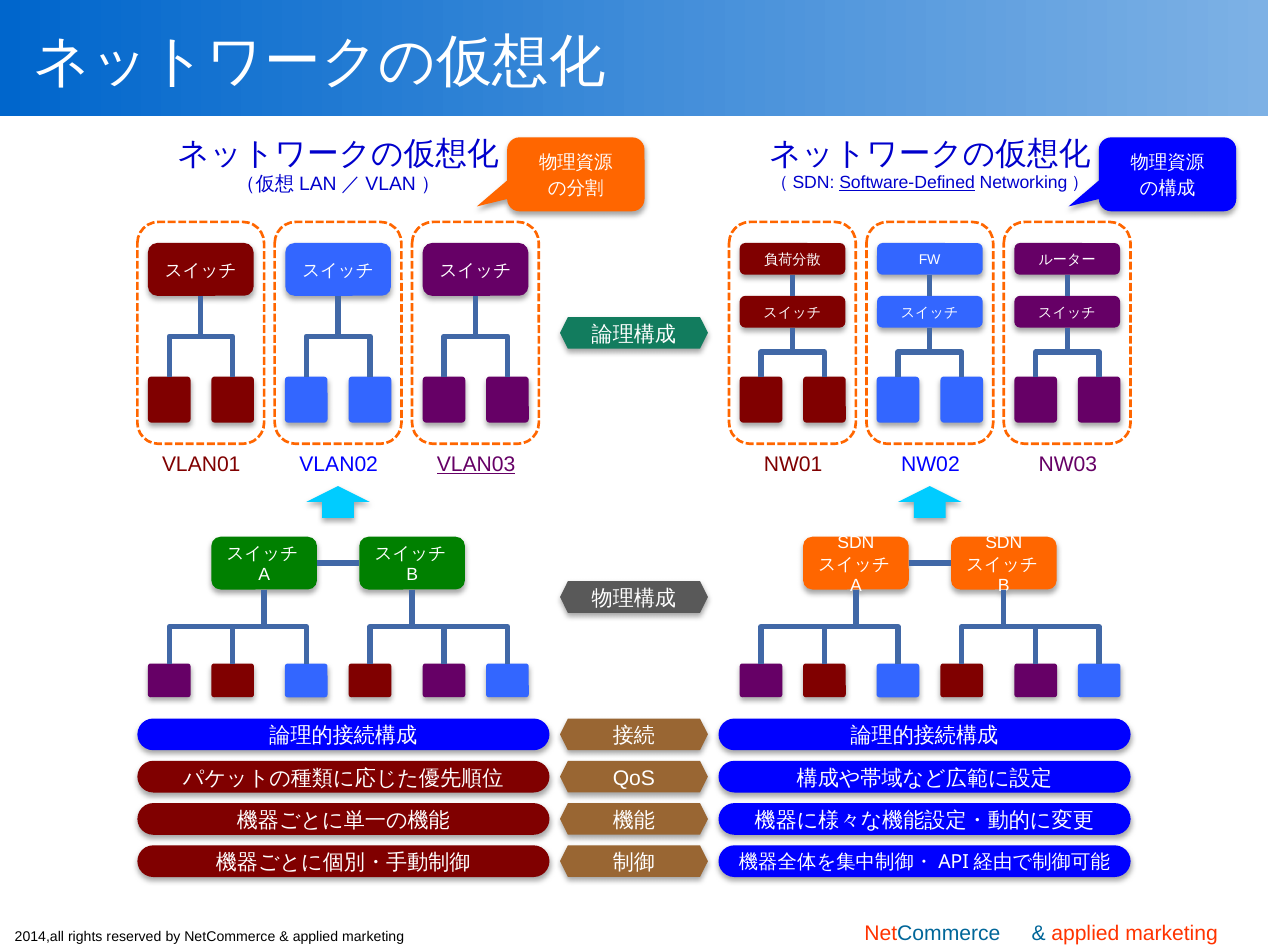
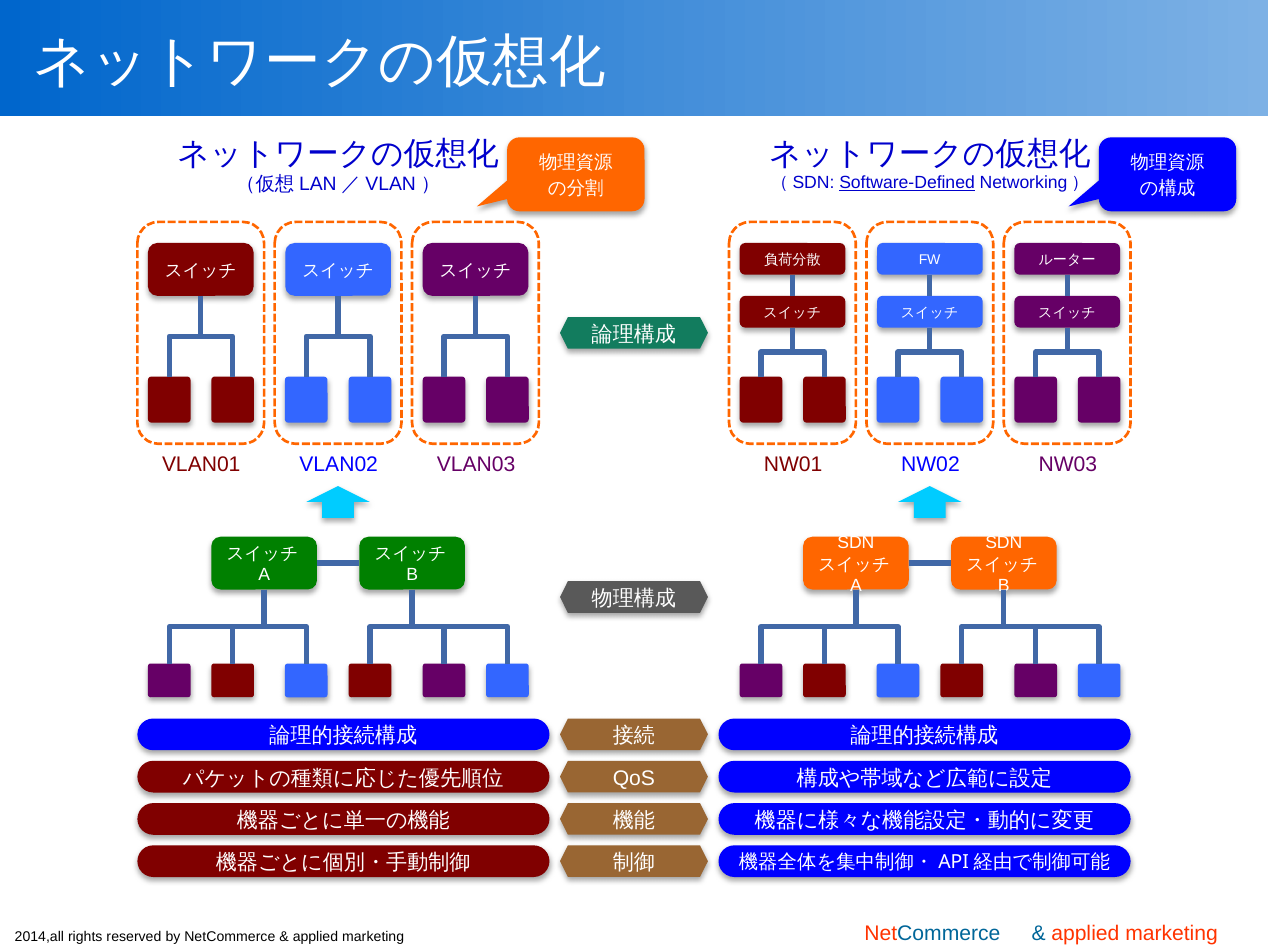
VLAN03 underline: present -> none (476, 464)
